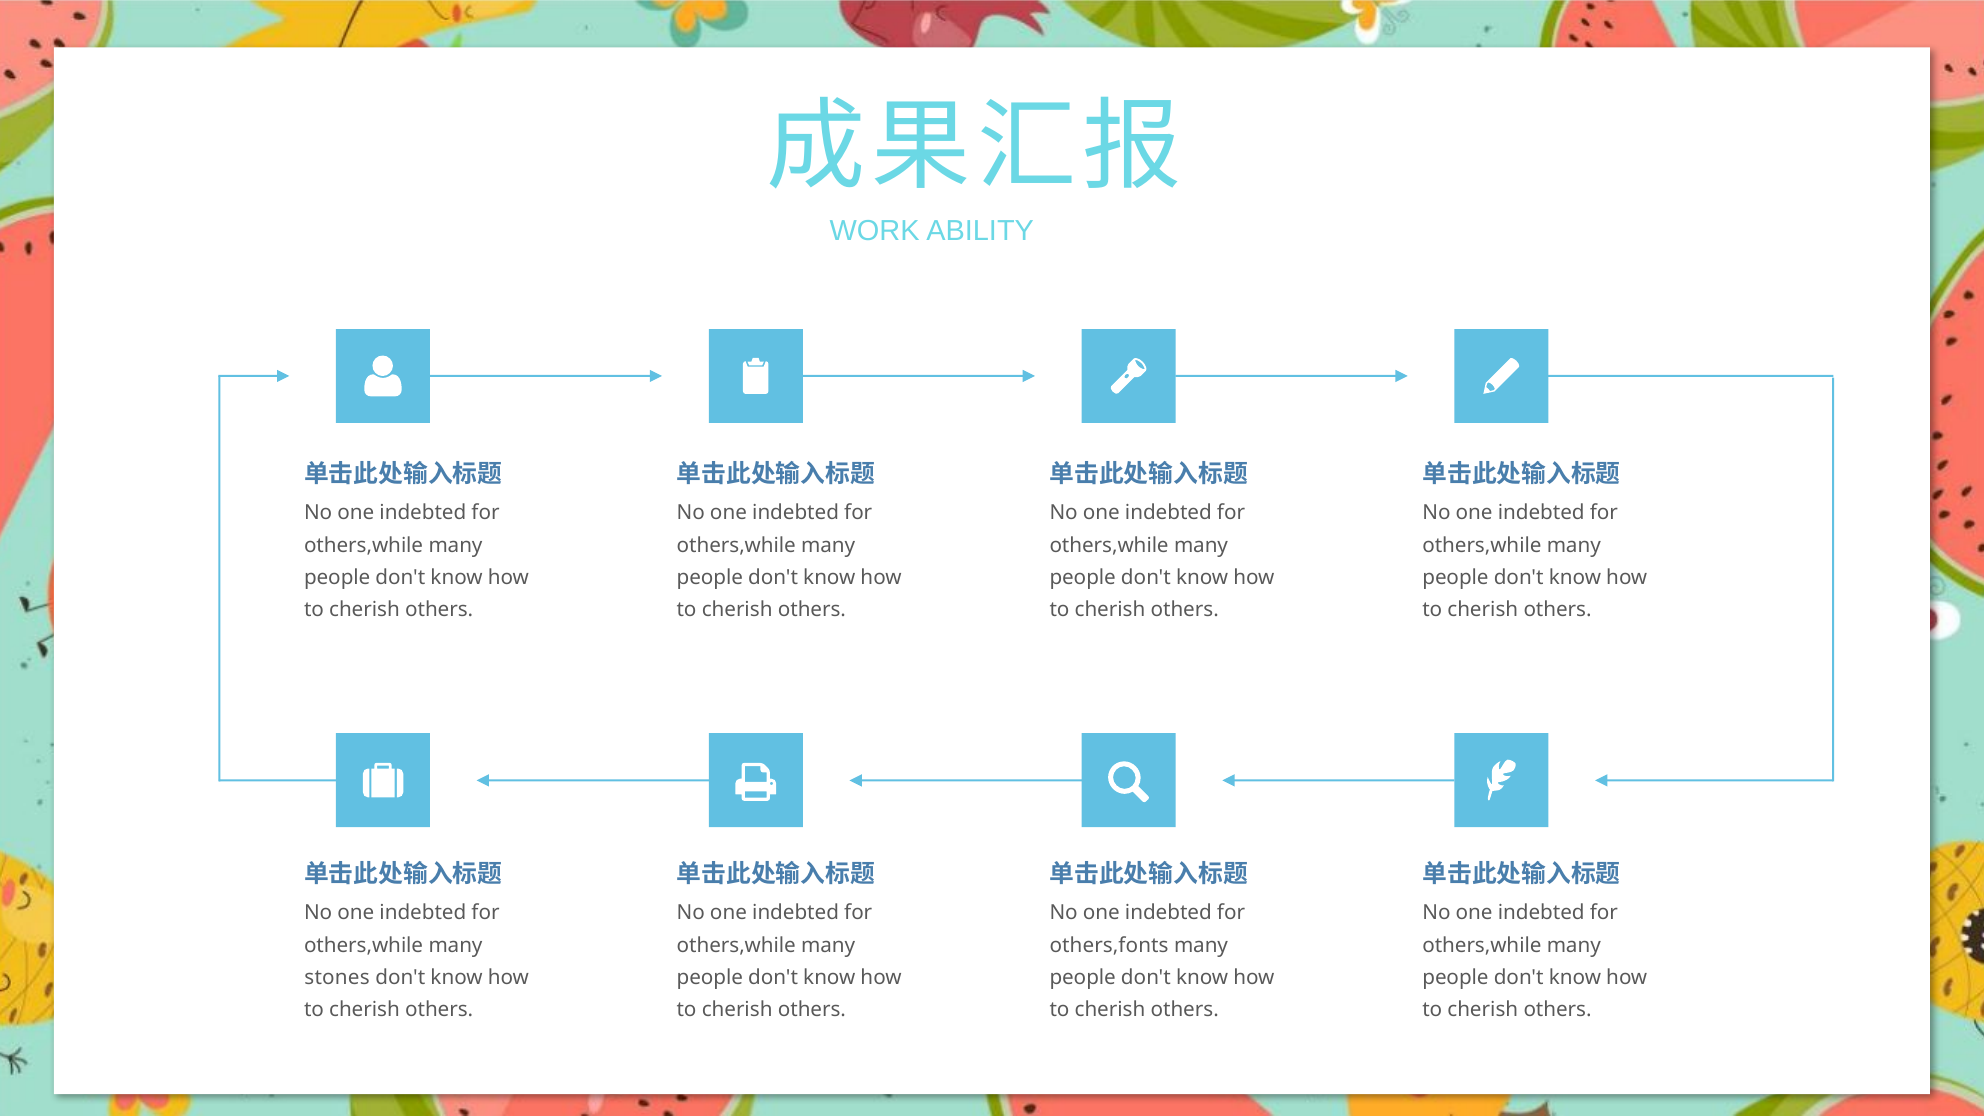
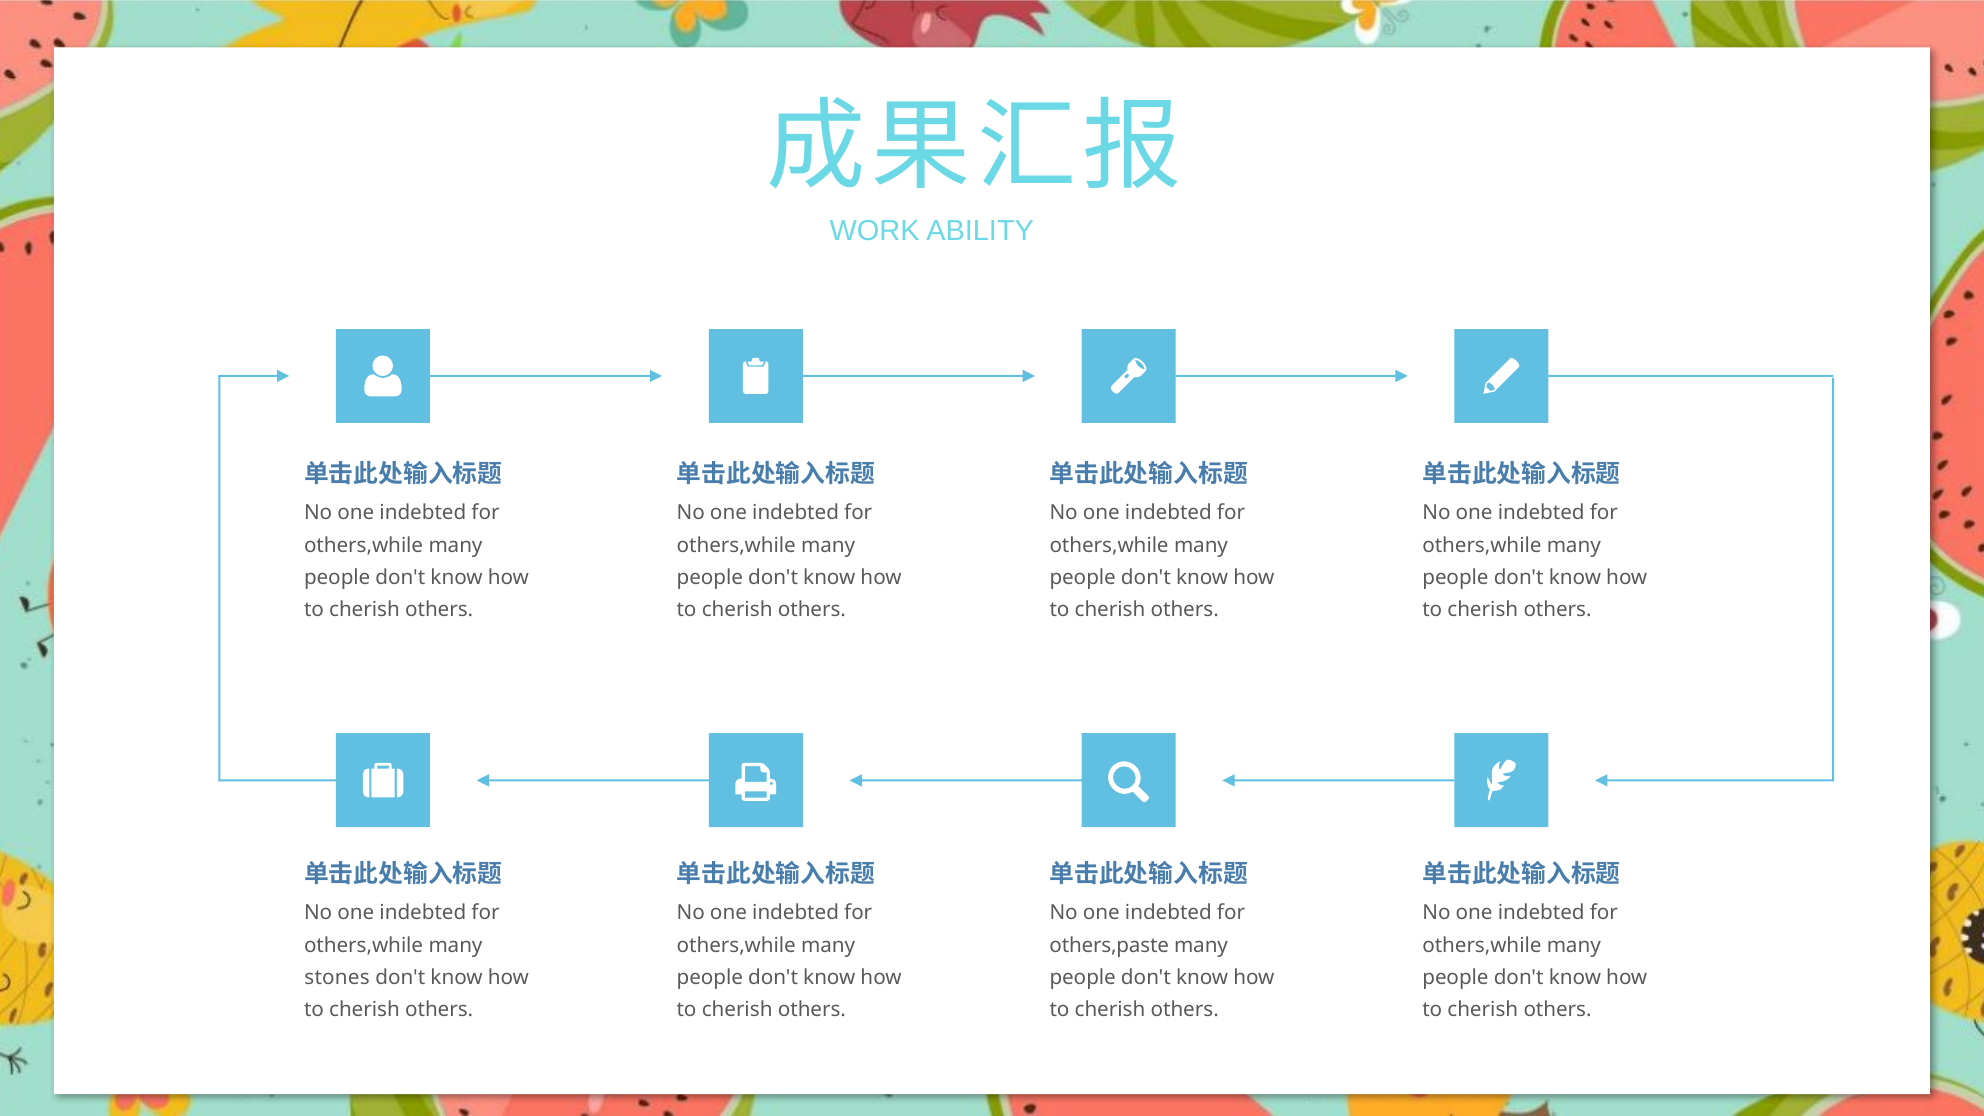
others,fonts: others,fonts -> others,paste (1109, 945)
